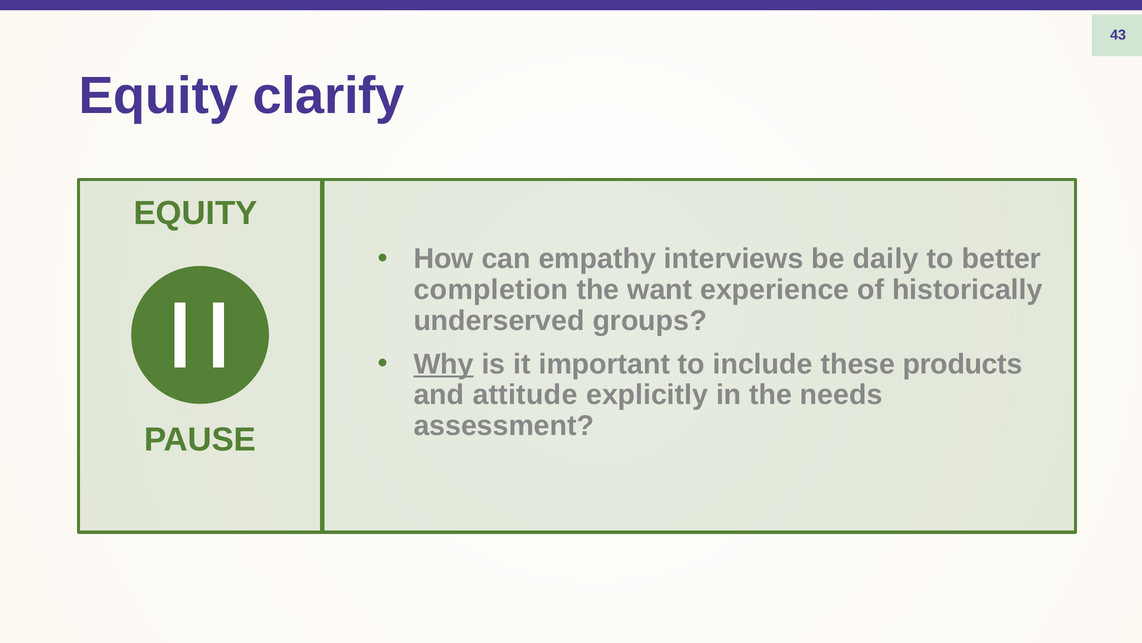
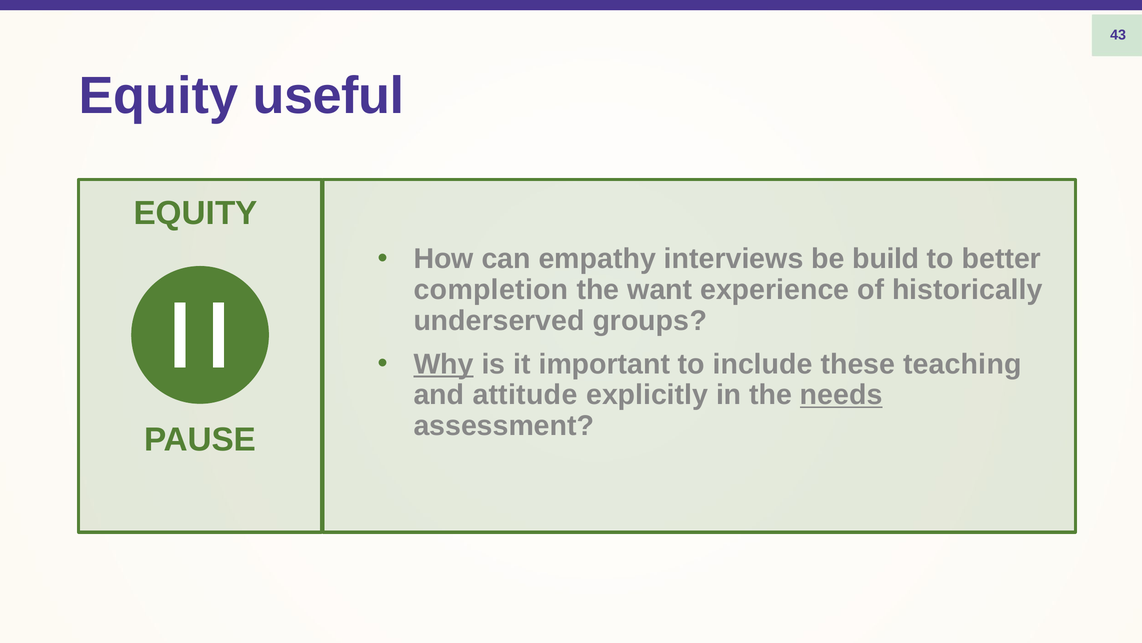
clarify: clarify -> useful (329, 96)
daily: daily -> build (886, 259)
products: products -> teaching (962, 364)
needs underline: none -> present (841, 395)
